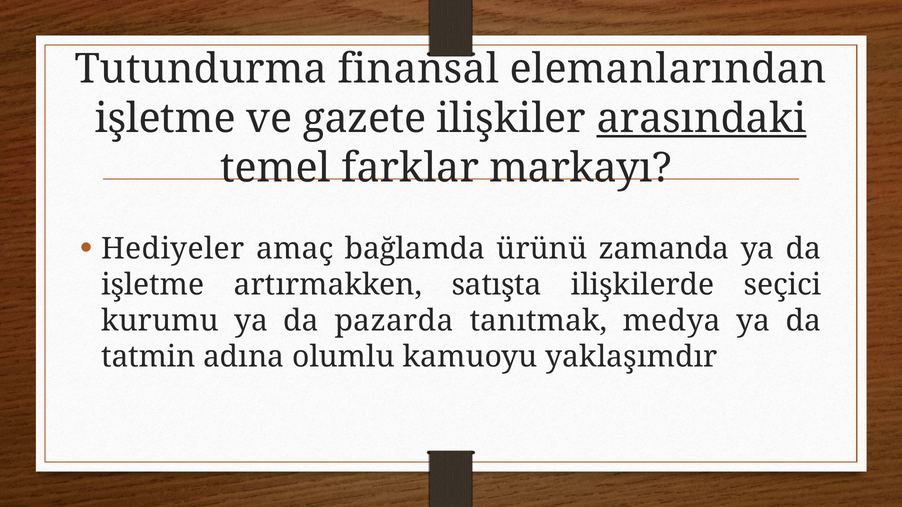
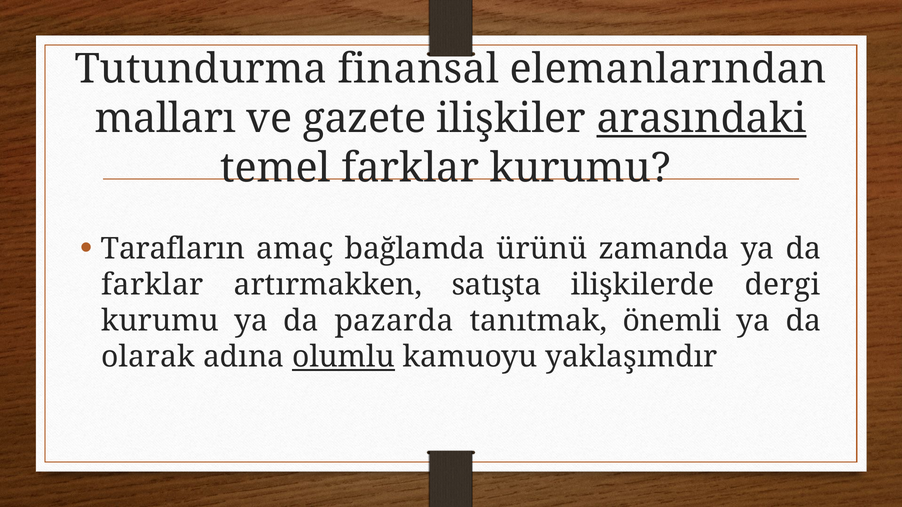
işletme: işletme -> malları (165, 119)
farklar markayı: markayı -> kurumu (580, 168)
Hediyeler: Hediyeler -> Tarafların (173, 249)
işletme: işletme -> farklar (152, 285)
seçici: seçici -> dergi (782, 285)
medya: medya -> önemli (672, 321)
tatmin: tatmin -> olarak (148, 357)
olumlu underline: none -> present (344, 357)
